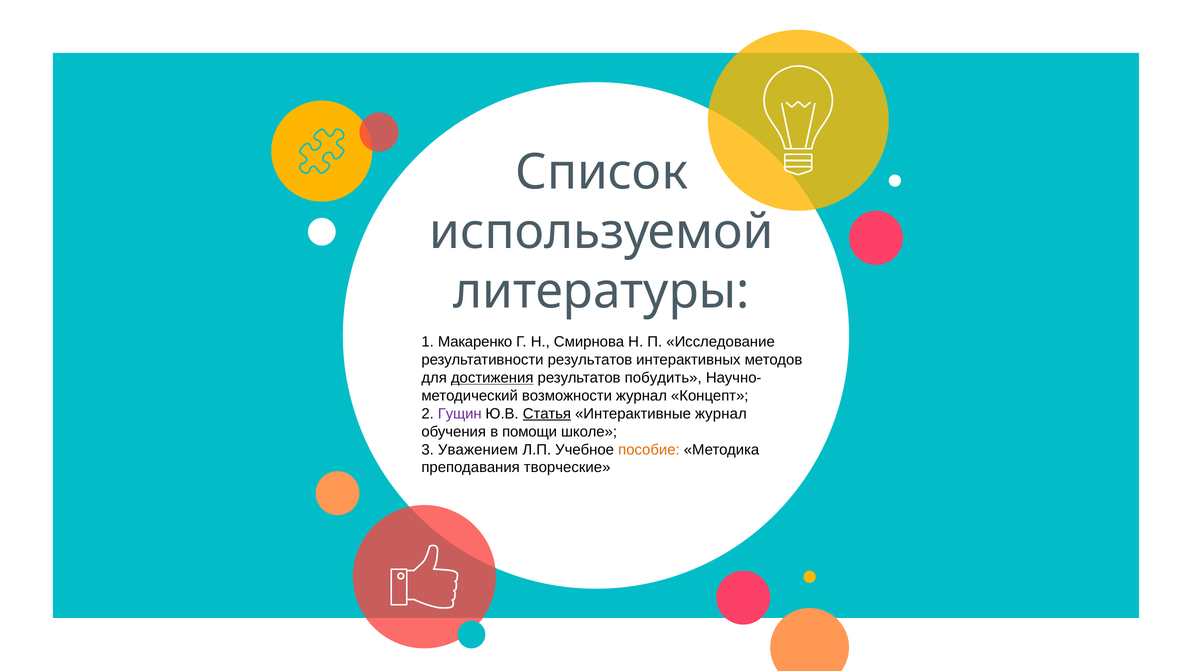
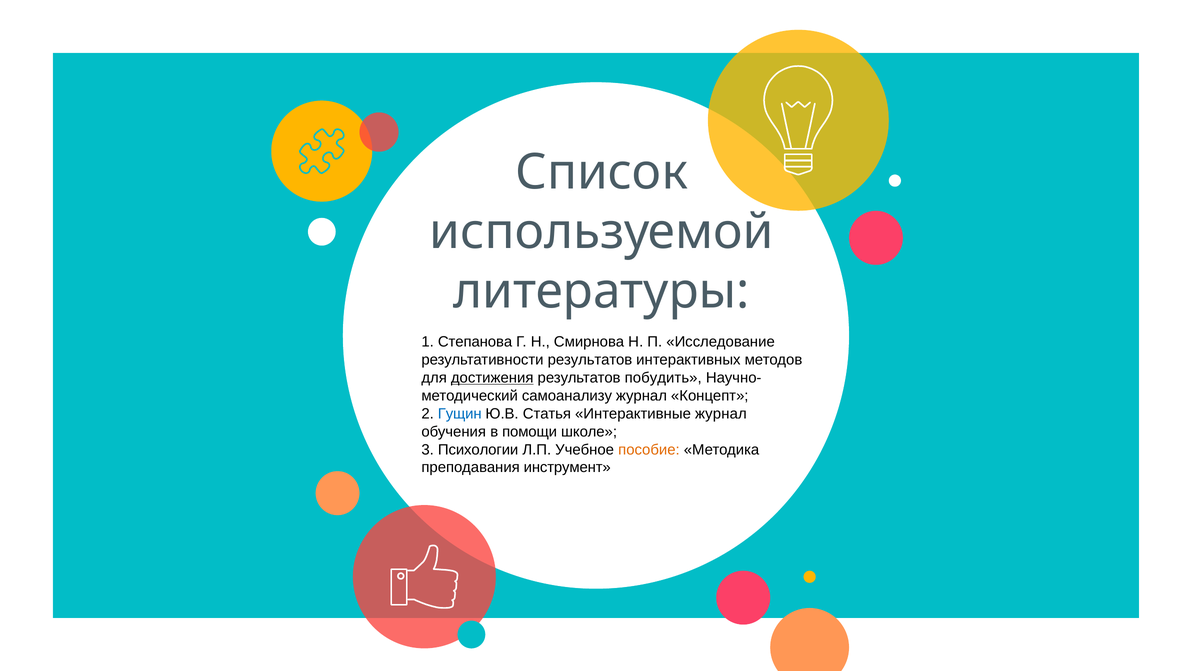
Макаренко: Макаренко -> Степанова (475, 342)
возможности: возможности -> самоанализу (567, 396)
Гущин colour: purple -> blue (460, 413)
Статья underline: present -> none (547, 413)
Уважением: Уважением -> Психологии (478, 449)
творческие: творческие -> инструмент (567, 467)
